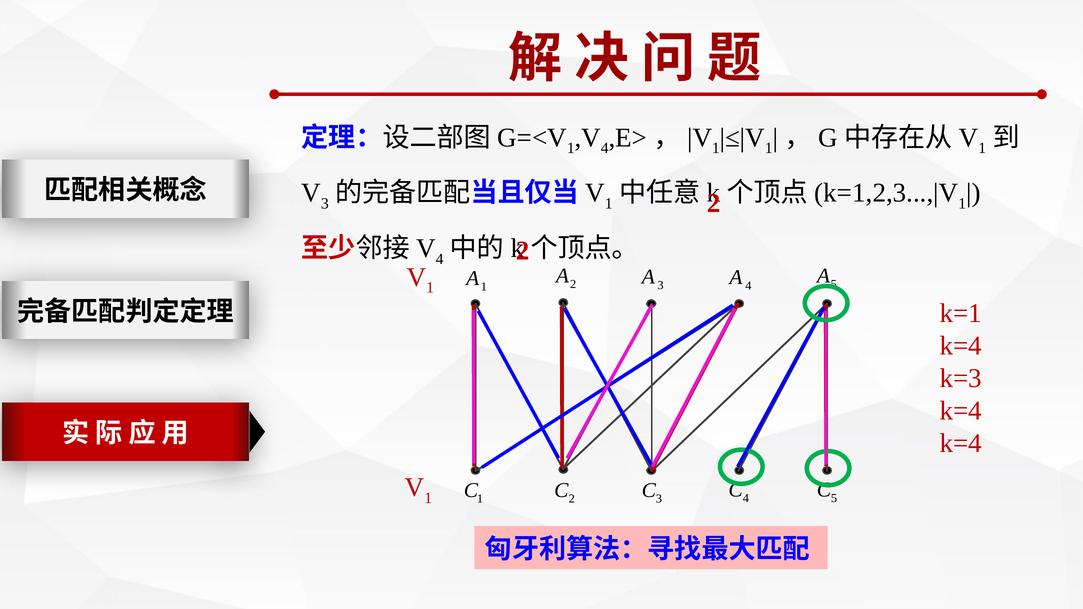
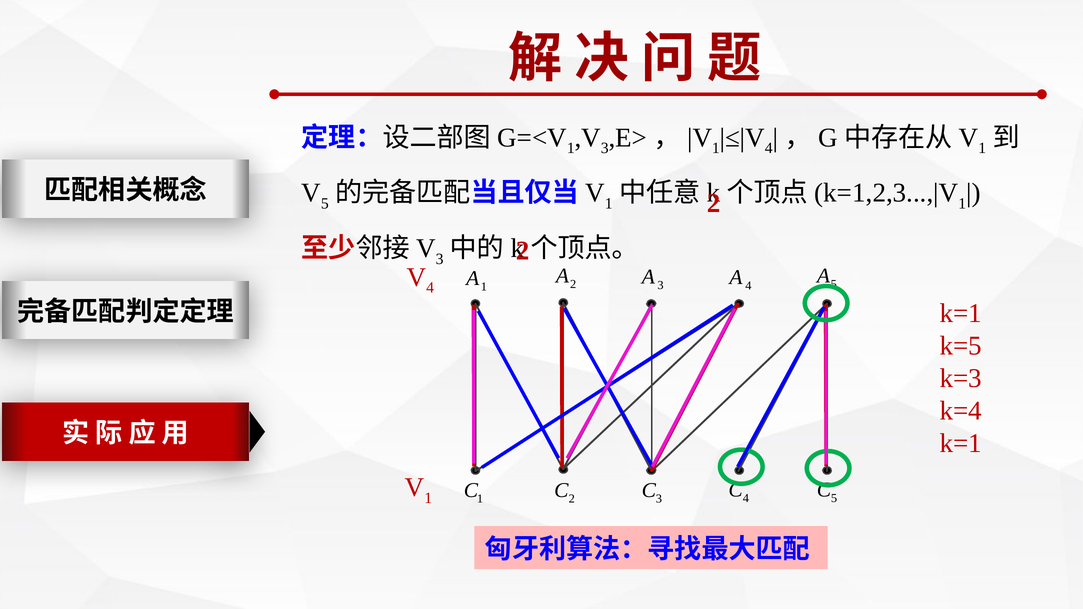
4: 4 -> 3 (605, 148)
1: 1 -> 4 (769, 148)
3: 3 -> 5 (325, 204)
4: 4 -> 3 (440, 259)
1: 1 -> 4 (430, 288)
k=4: k=4 -> k=5 (961, 346)
k=4: k=4 -> k=1 (961, 444)
